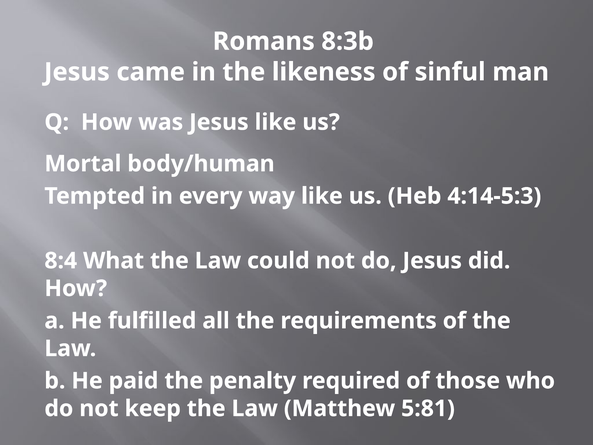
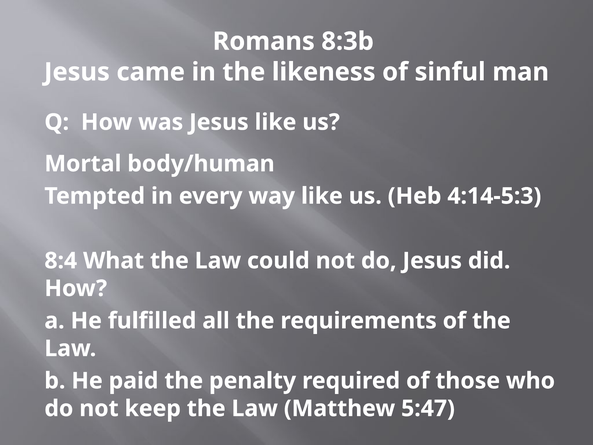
5:81: 5:81 -> 5:47 (428, 408)
